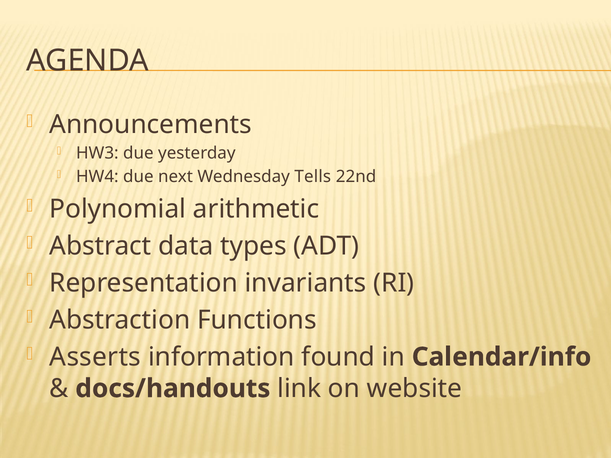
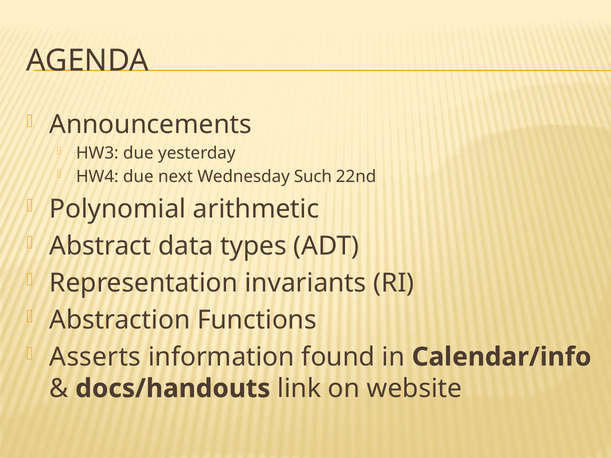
Tells: Tells -> Such (313, 177)
